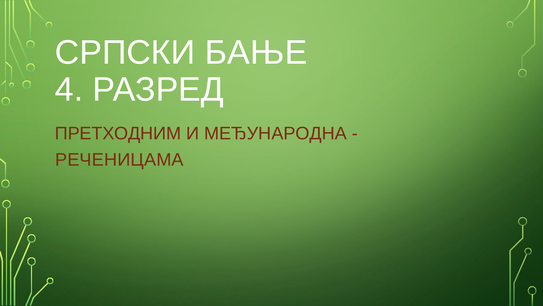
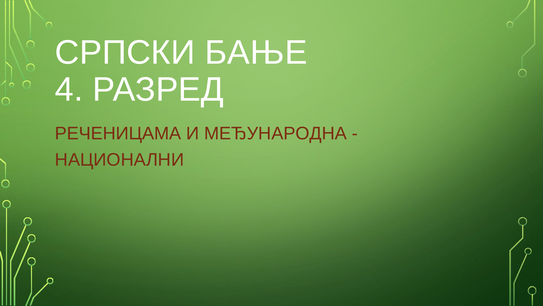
ПРЕТХОДНИМ: ПРЕТХОДНИМ -> РЕЧЕНИЦАМА (118, 133)
РЕЧЕНИЦАМА: РЕЧЕНИЦАМА -> НАЦИОНАЛНИ (119, 159)
